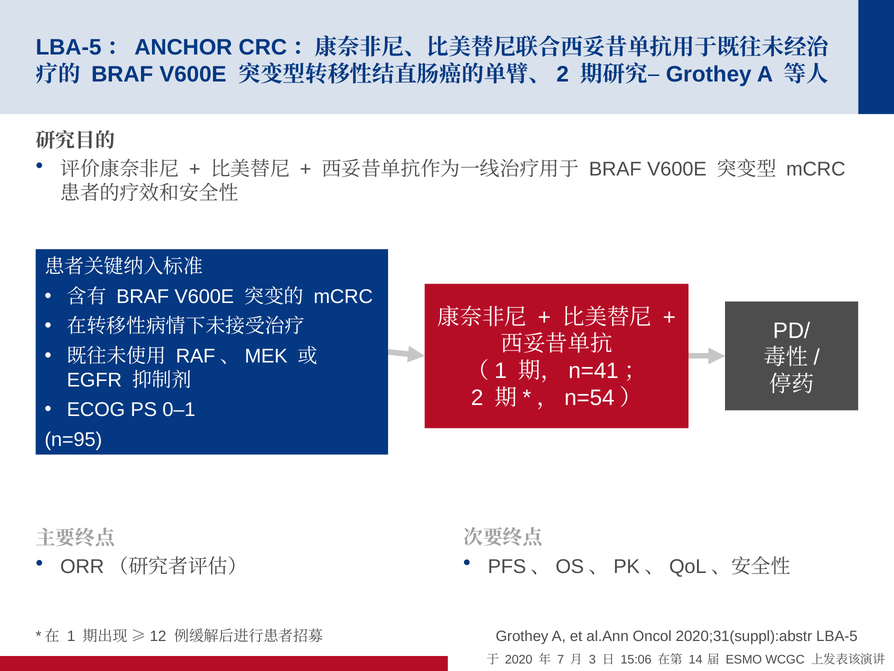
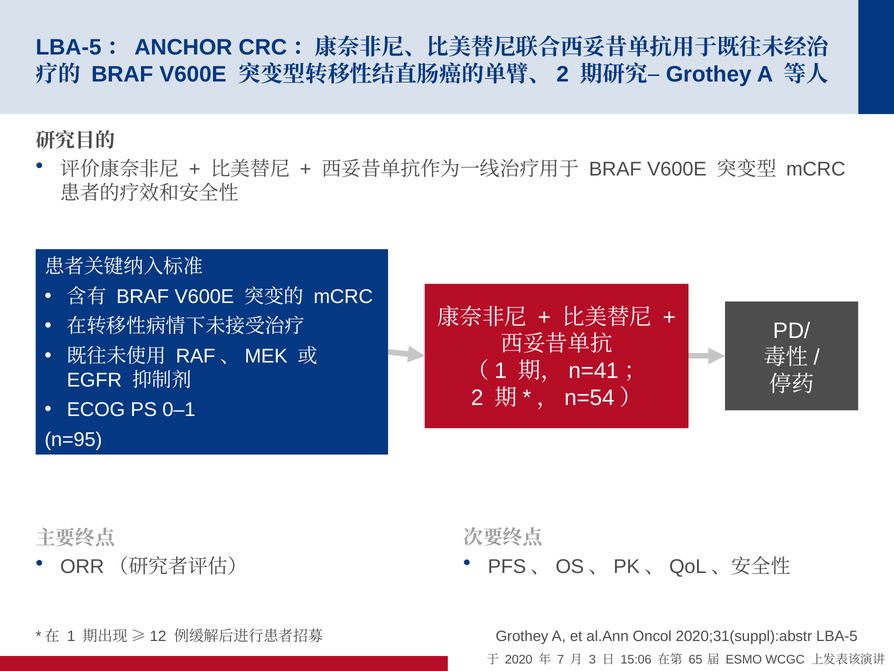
14: 14 -> 65 (696, 659)
